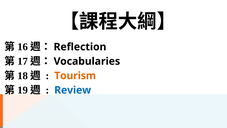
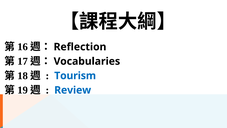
Tourism colour: orange -> blue (75, 76)
